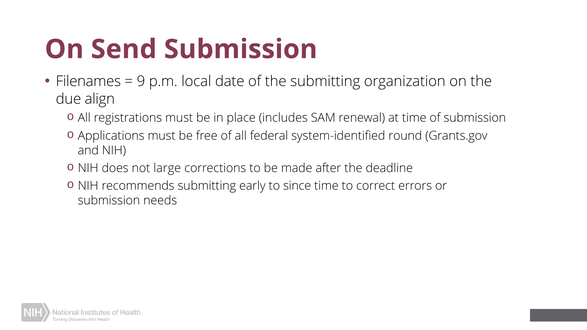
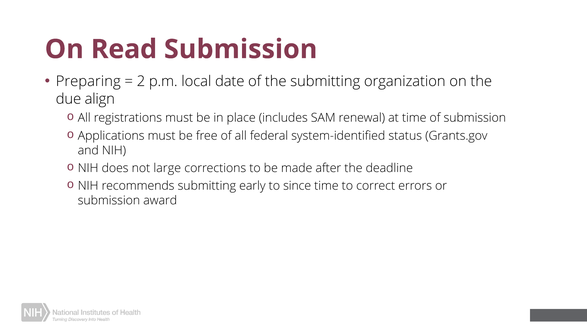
Send: Send -> Read (124, 49)
Filenames: Filenames -> Preparing (88, 81)
9: 9 -> 2 (141, 81)
round: round -> status (405, 136)
needs: needs -> award (160, 201)
